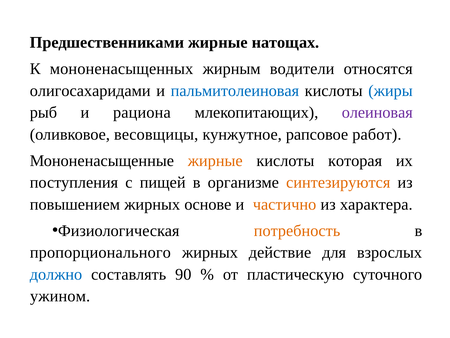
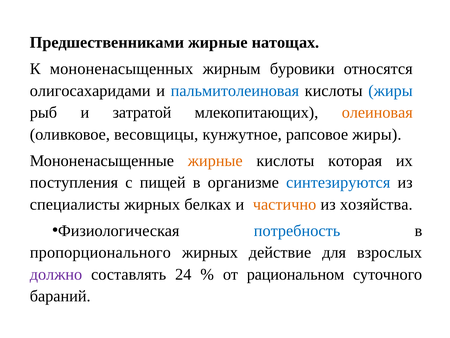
водители: водители -> буровики (302, 69)
рациона: рациона -> затратой (142, 112)
олеиновая colour: purple -> orange (377, 112)
рапсовое работ: работ -> жиры (377, 134)
синтезируются colour: orange -> blue (338, 182)
повышением: повышением -> специалисты (75, 204)
основе: основе -> белках (208, 204)
характера: характера -> хозяйства (376, 204)
потребность colour: orange -> blue (297, 230)
должно colour: blue -> purple (56, 274)
90: 90 -> 24 (183, 274)
пластическую: пластическую -> рациональном (296, 274)
ужином: ужином -> бараний (60, 296)
